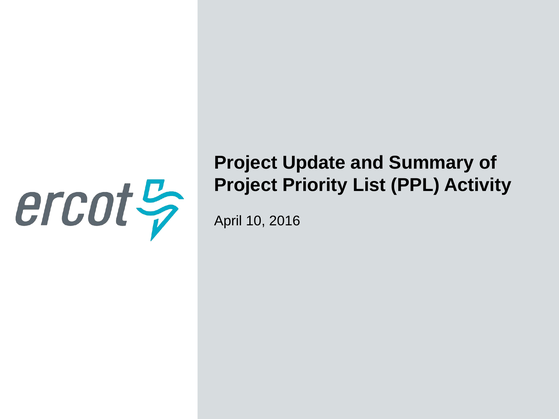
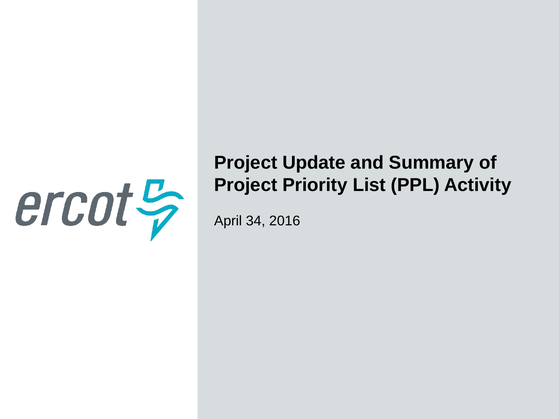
10: 10 -> 34 (256, 221)
